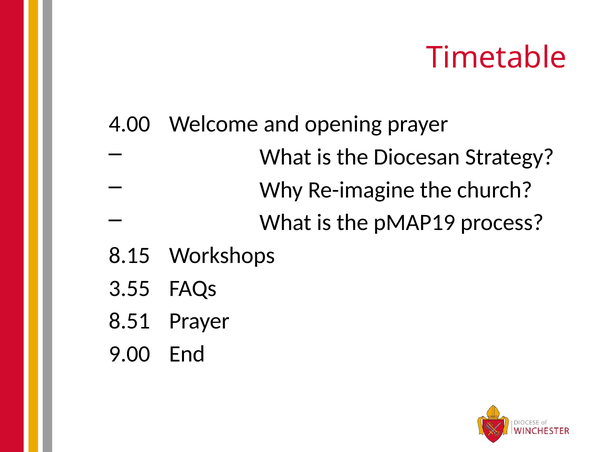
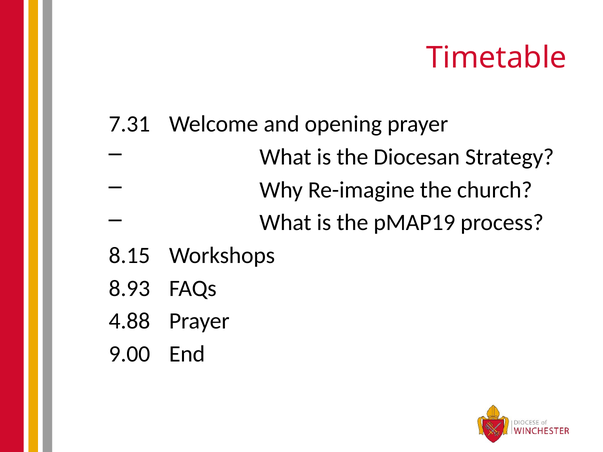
4.00: 4.00 -> 7.31 (129, 124)
3.55: 3.55 -> 8.93 (129, 289)
8.51: 8.51 -> 4.88 (129, 321)
